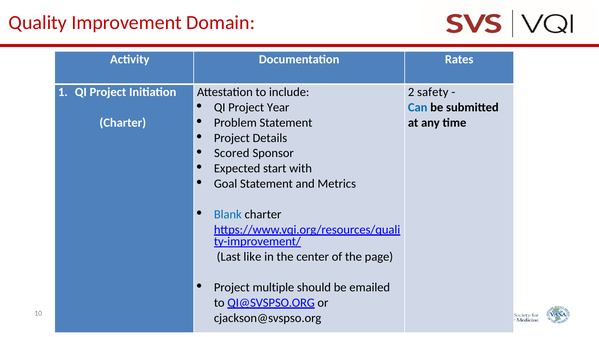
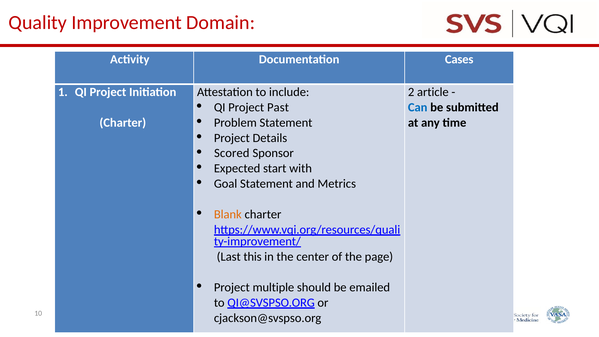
Rates: Rates -> Cases (459, 59)
safety: safety -> article (433, 92)
Year: Year -> Past (278, 107)
Blank colour: blue -> orange (228, 214)
like: like -> this (253, 257)
